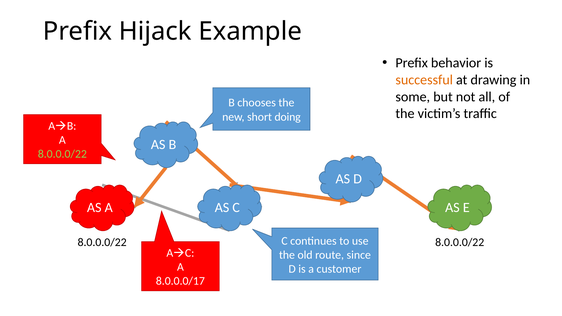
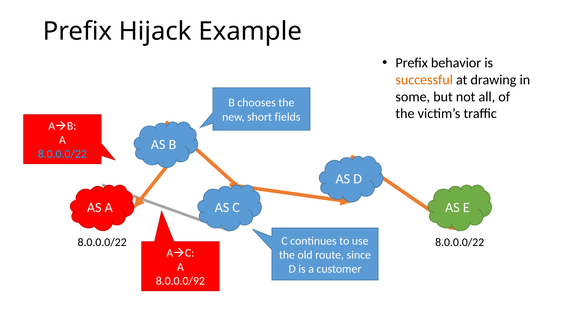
doing: doing -> fields (288, 117)
8.0.0.0/22 colour: light green -> light blue (62, 154)
8.0.0.0/17: 8.0.0.0/17 -> 8.0.0.0/92 (180, 281)
